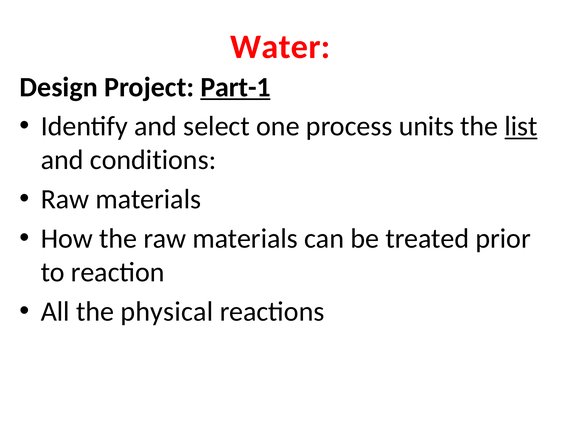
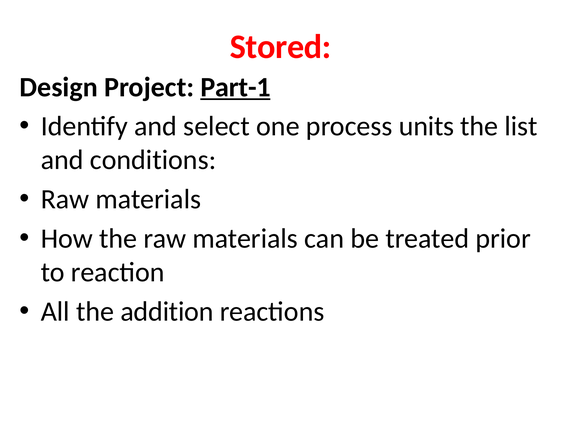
Water: Water -> Stored (281, 47)
list underline: present -> none (521, 126)
physical: physical -> addition (167, 311)
